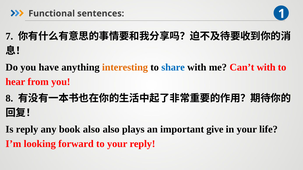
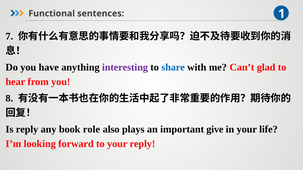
interesting colour: orange -> purple (125, 67)
Can’t with: with -> glad (266, 67)
book also: also -> role (91, 130)
